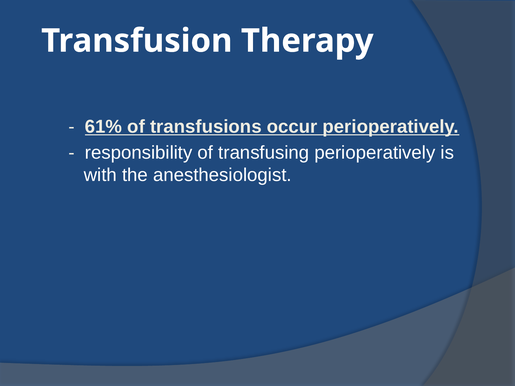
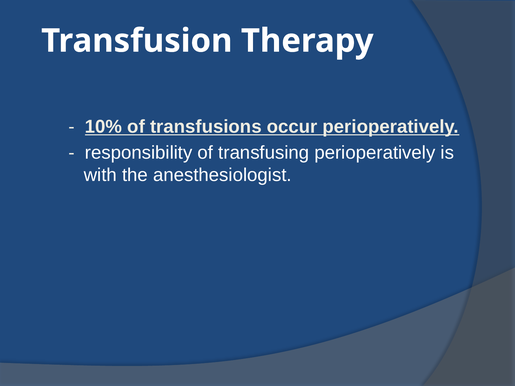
61%: 61% -> 10% (104, 127)
